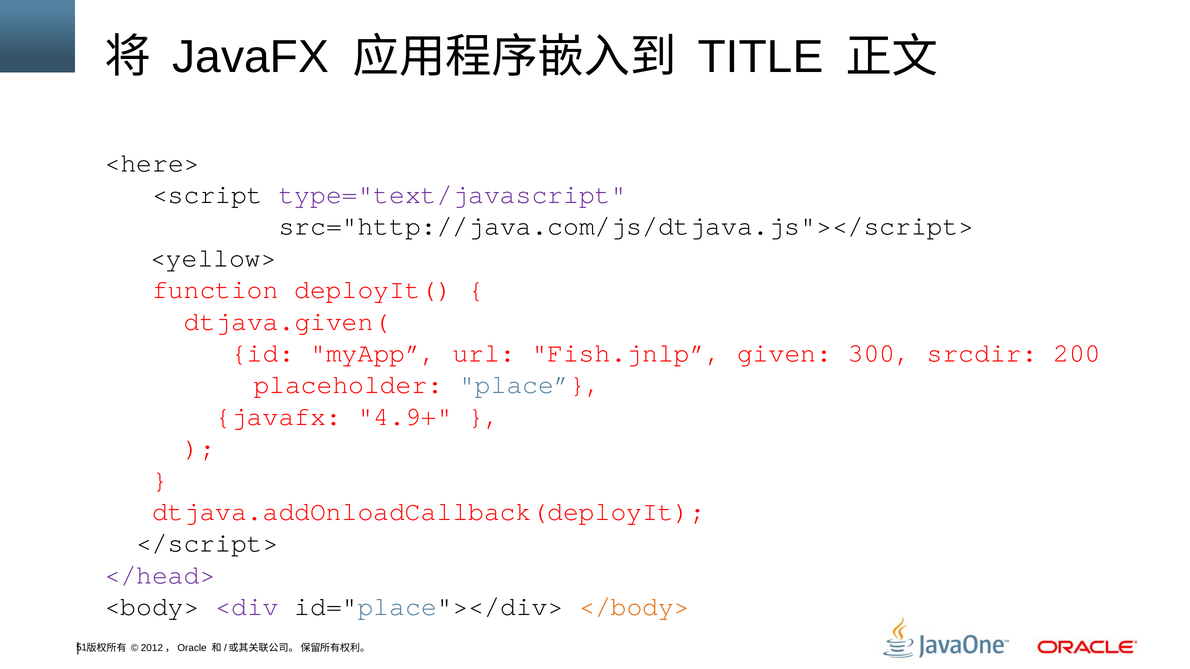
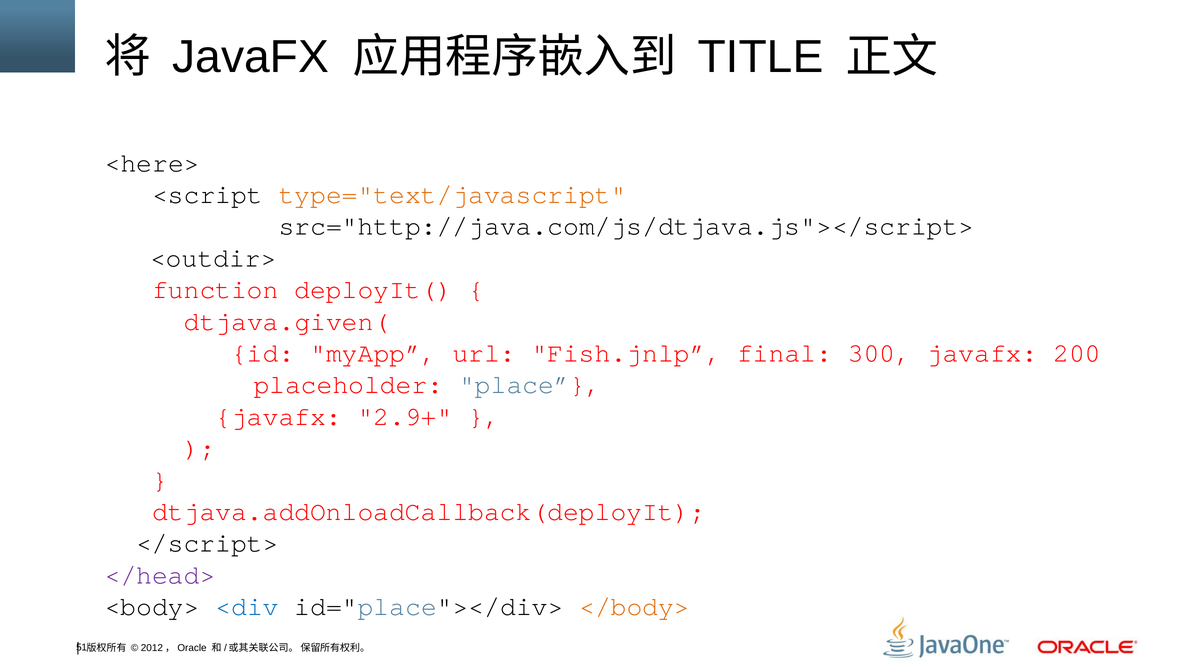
type="text/javascript colour: purple -> orange (453, 195)
<yellow>: <yellow> -> <outdir> (213, 258)
given: given -> final (785, 353)
300 srcdir: srcdir -> javafx (982, 353)
4.9+: 4.9+ -> 2.9+ (405, 417)
<div colour: purple -> blue (247, 607)
